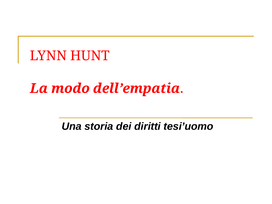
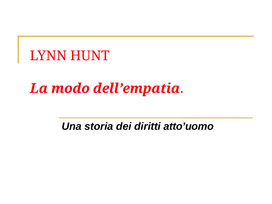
tesi’uomo: tesi’uomo -> atto’uomo (189, 126)
